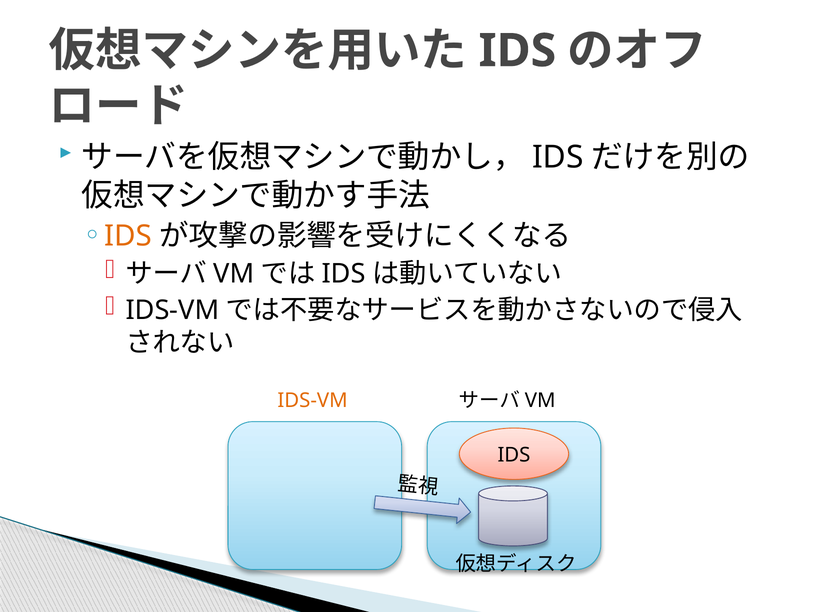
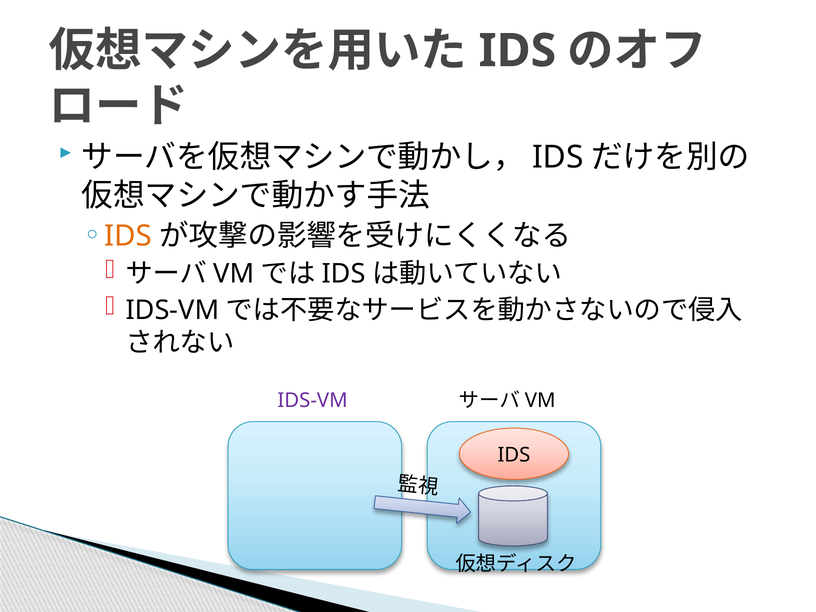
IDS-VM colour: orange -> purple (313, 401)
